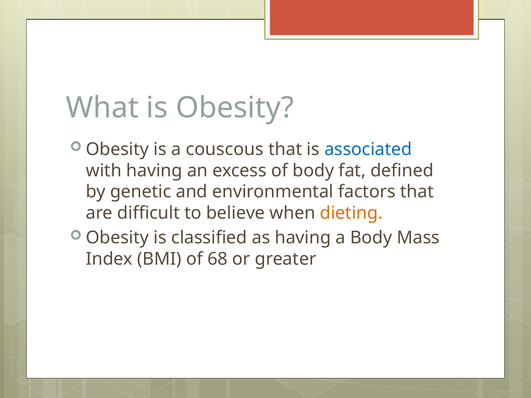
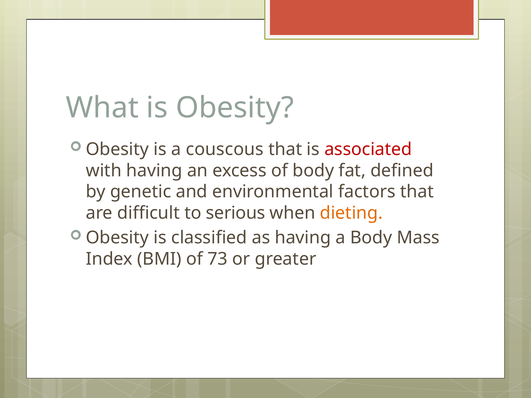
associated colour: blue -> red (368, 149)
believe: believe -> serious (236, 213)
68: 68 -> 73 (217, 259)
